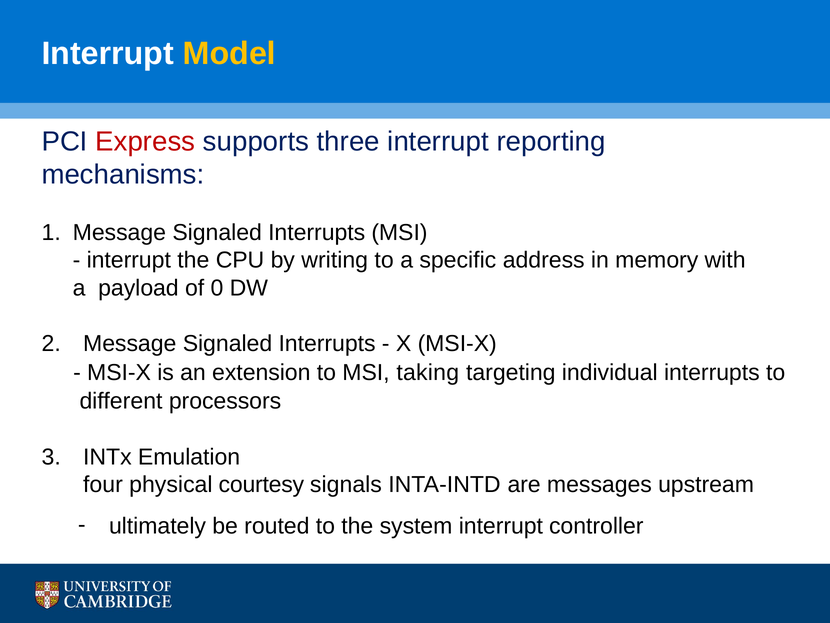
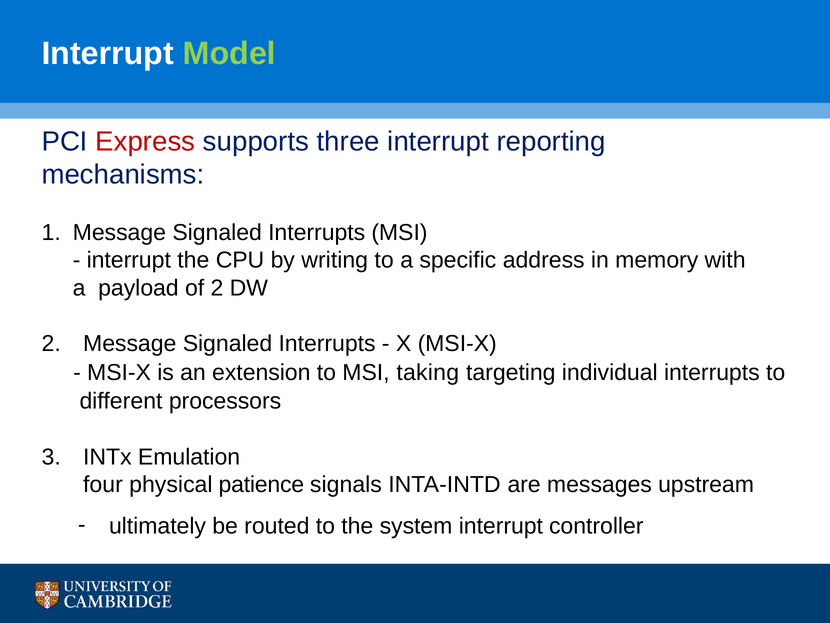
Model colour: yellow -> light green (229, 53)
of 0: 0 -> 2 (217, 288)
courtesy: courtesy -> patience (261, 484)
